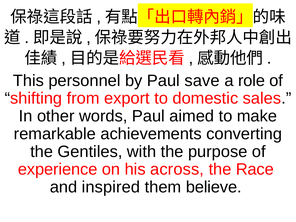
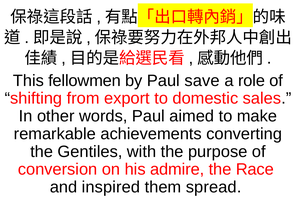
personnel: personnel -> fellowmen (85, 81)
experience: experience -> conversion (58, 169)
across: across -> admire (177, 169)
believe: believe -> spread (214, 187)
